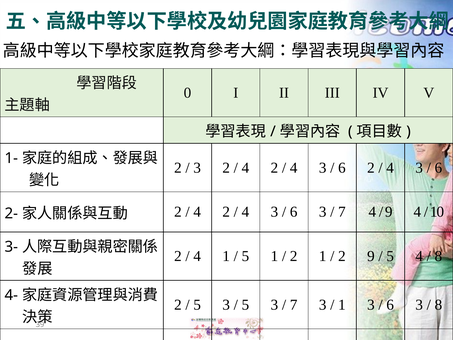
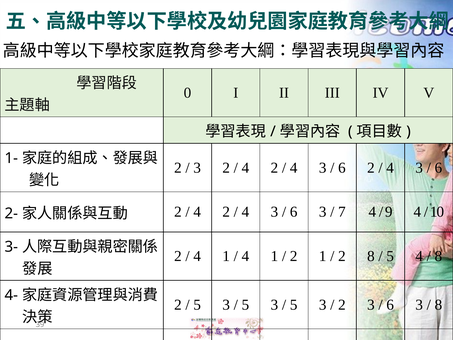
5: 5 -> 4 (245, 256)
2 9: 9 -> 8 (371, 256)
7: 7 -> 5 (294, 304)
1: 1 -> 2 (342, 304)
